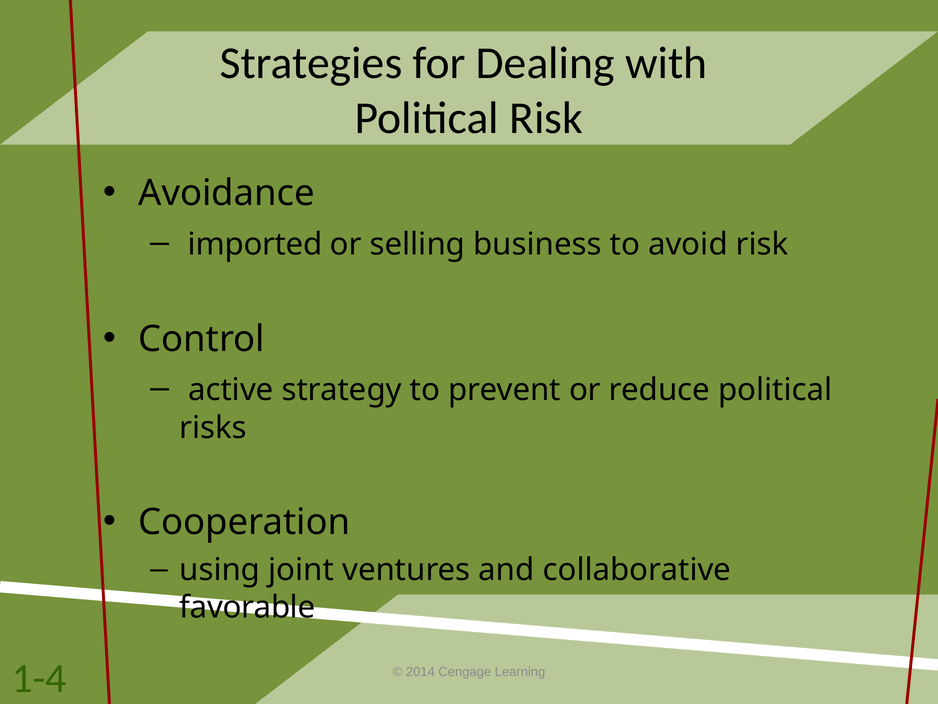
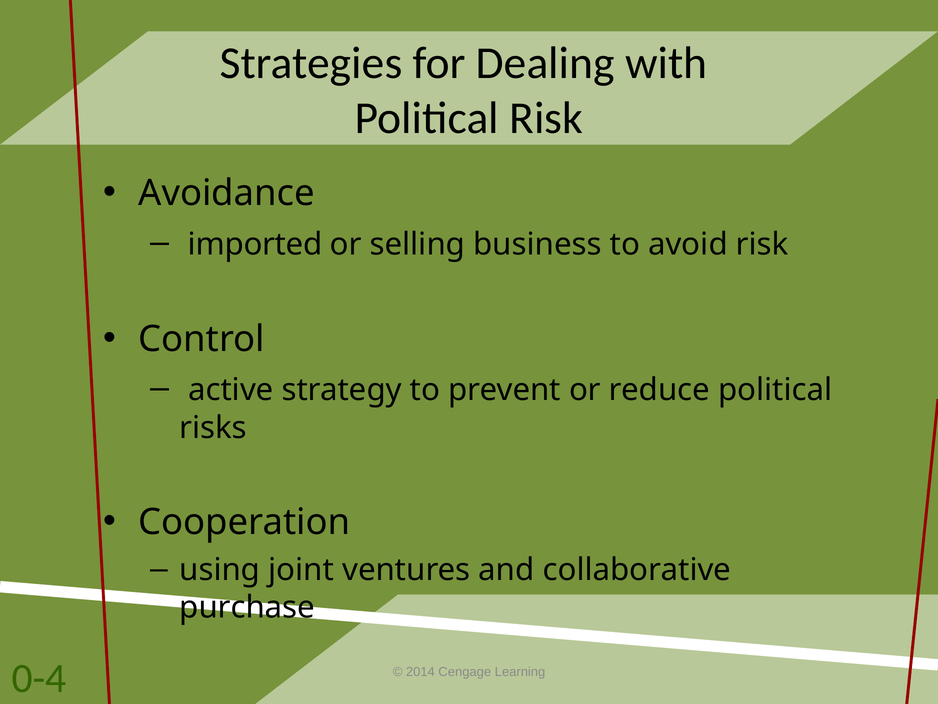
favorable: favorable -> purchase (247, 607)
1-4: 1-4 -> 0-4 (39, 678)
